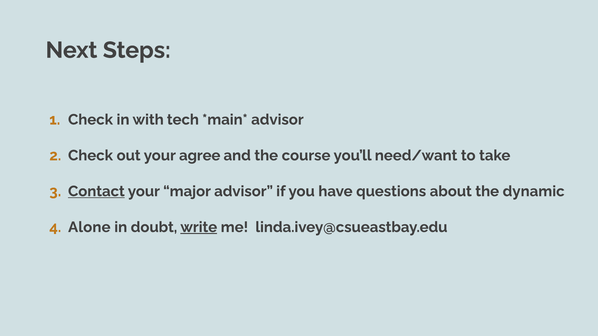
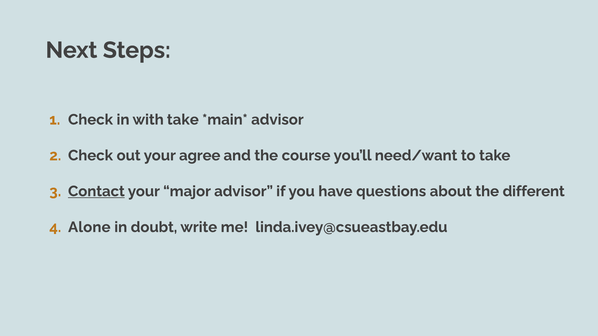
with tech: tech -> take (183, 120)
dynamic: dynamic -> different (534, 192)
write underline: present -> none (199, 227)
